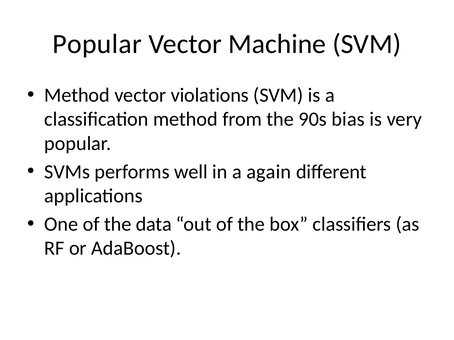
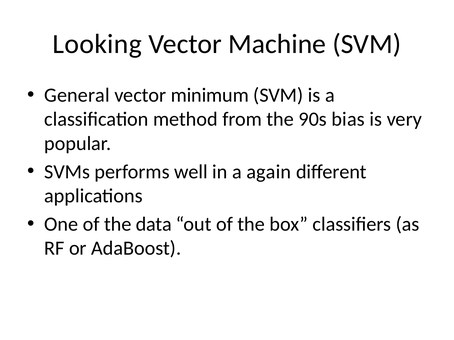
Popular: Popular -> Looking (97, 44)
Method: Method -> General (77, 95)
violations: violations -> minimum (210, 95)
